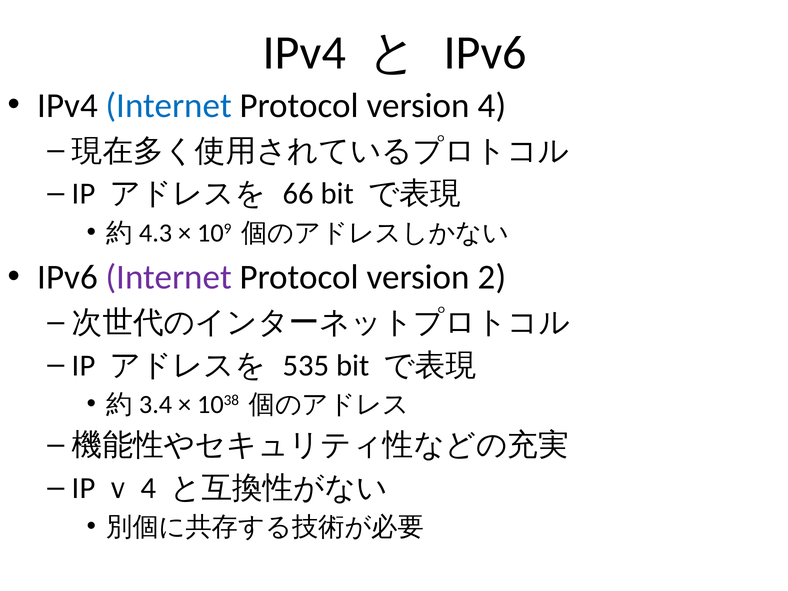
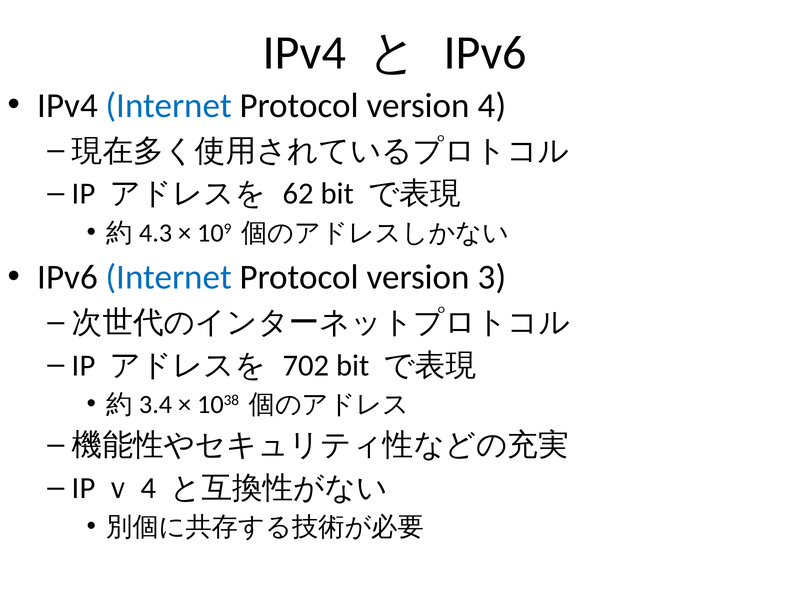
66: 66 -> 62 (298, 194)
Internet colour: purple -> blue (169, 277)
2: 2 -> 3 (492, 277)
535: 535 -> 702 (306, 366)
